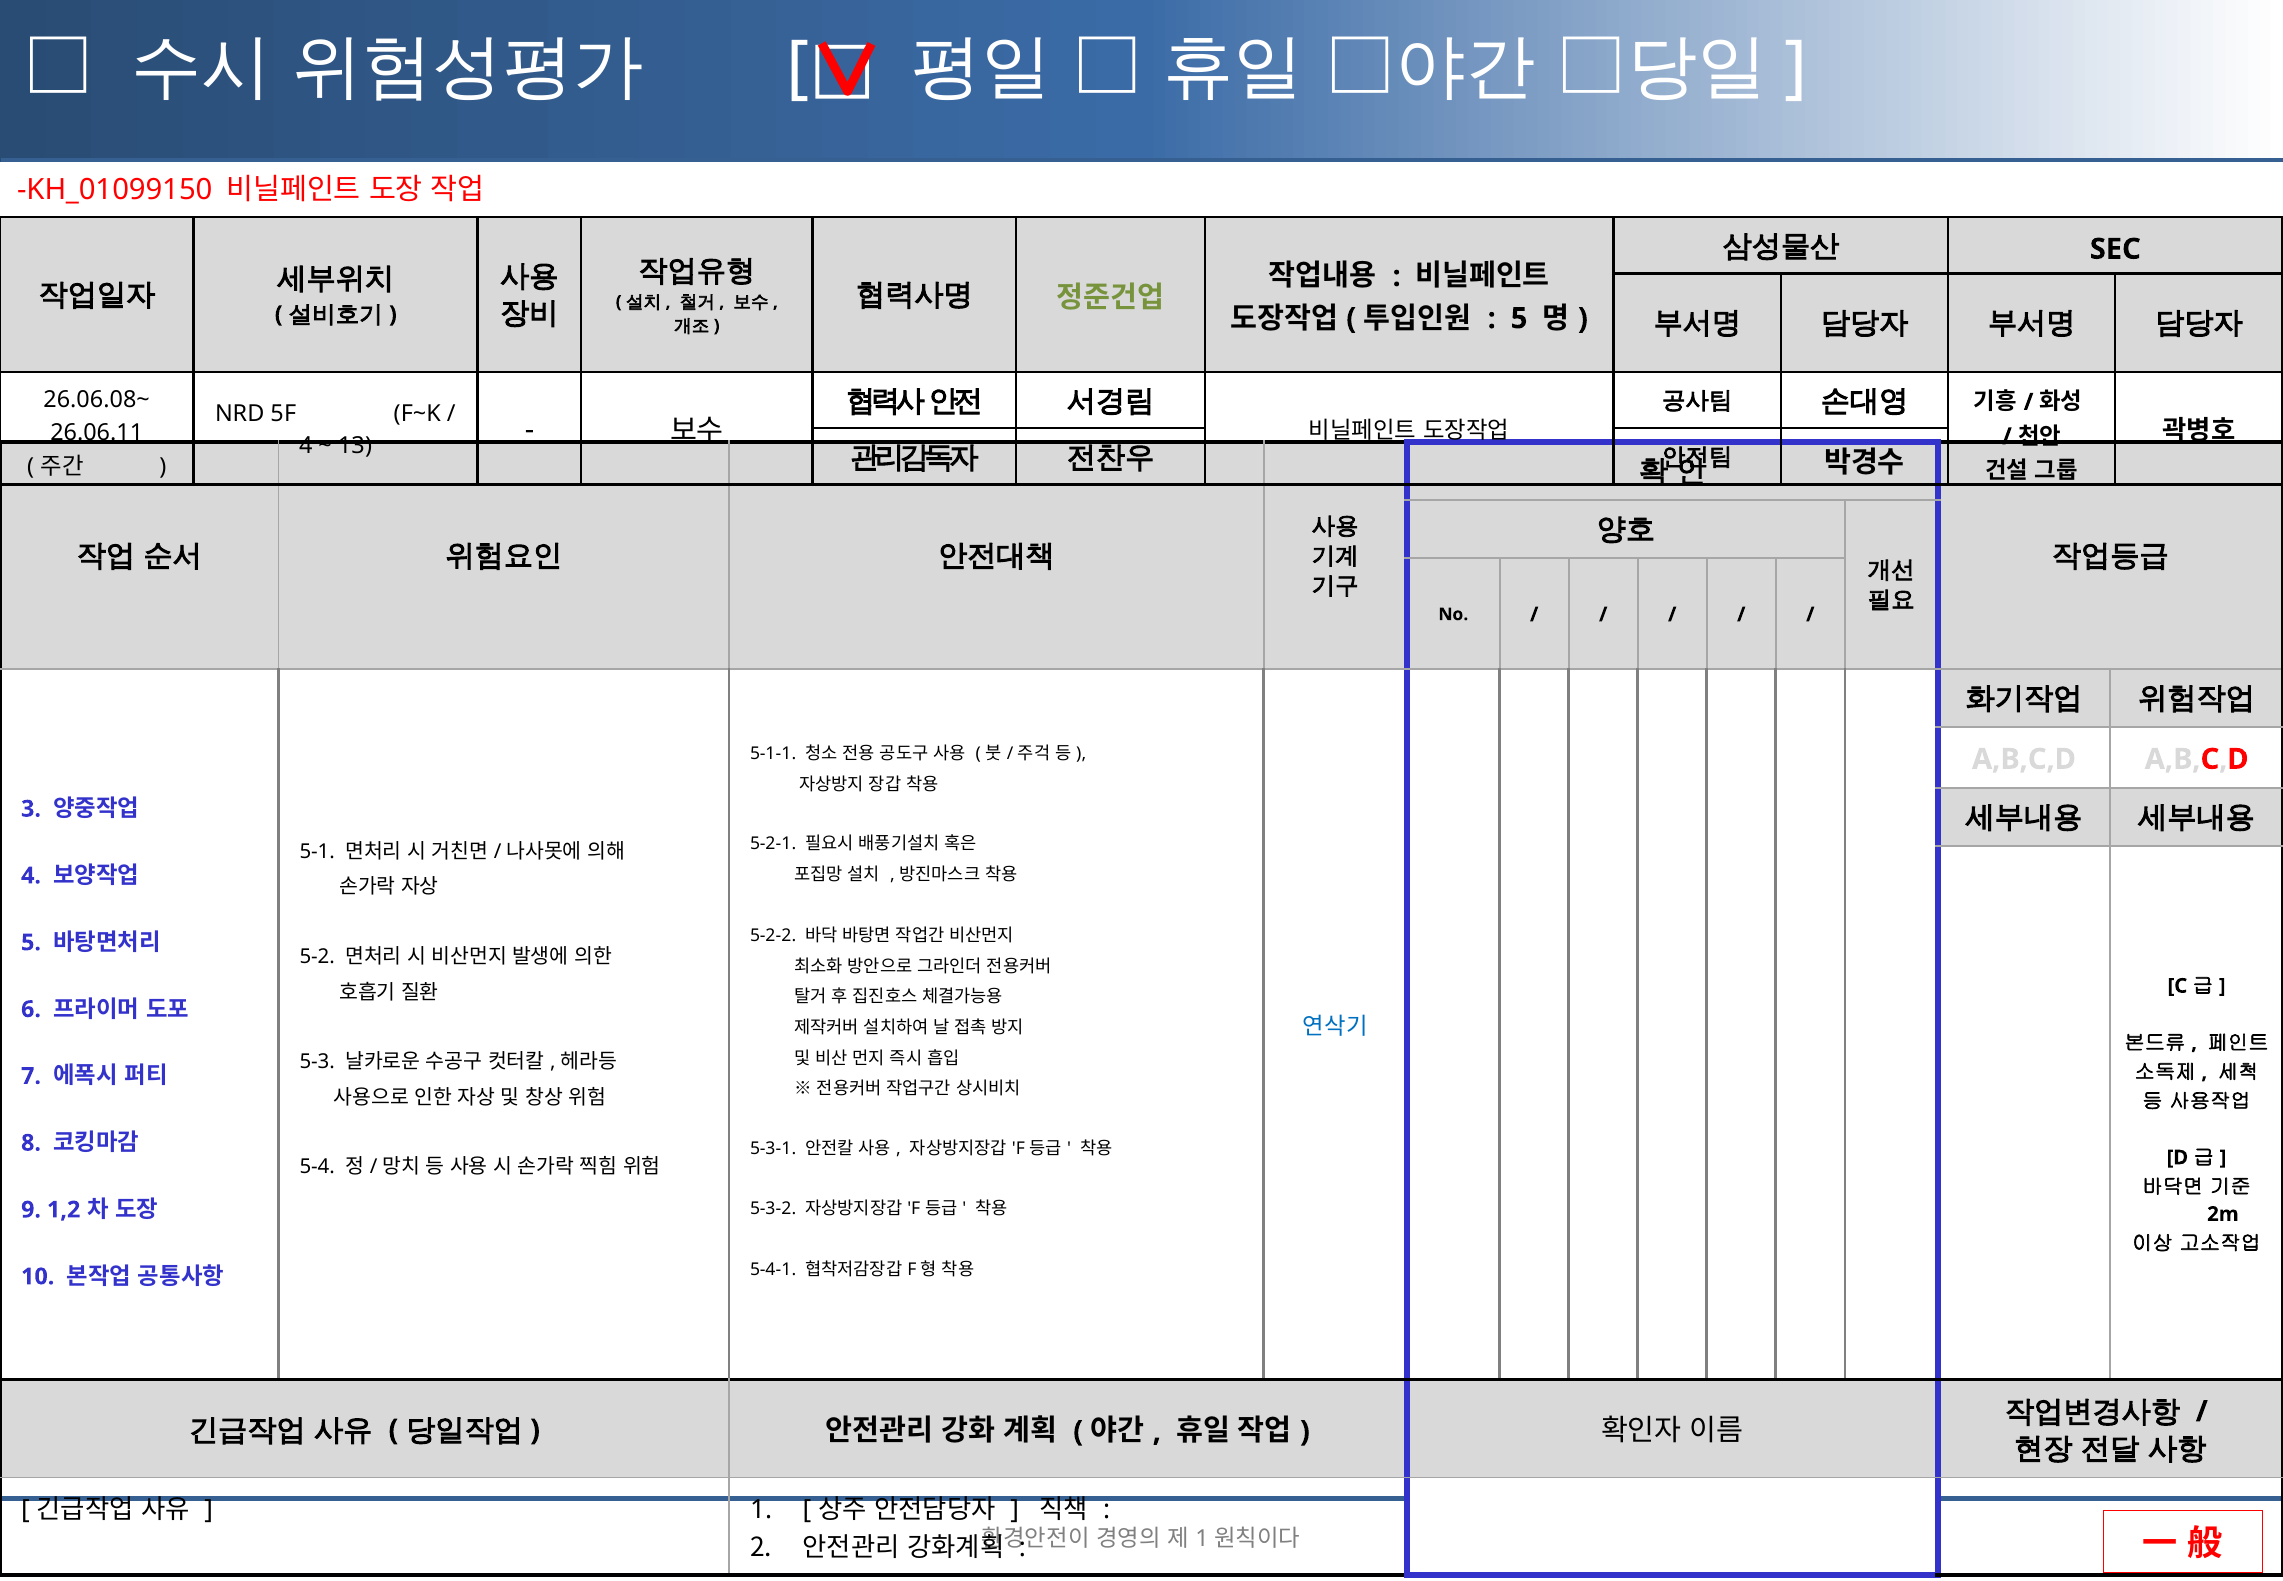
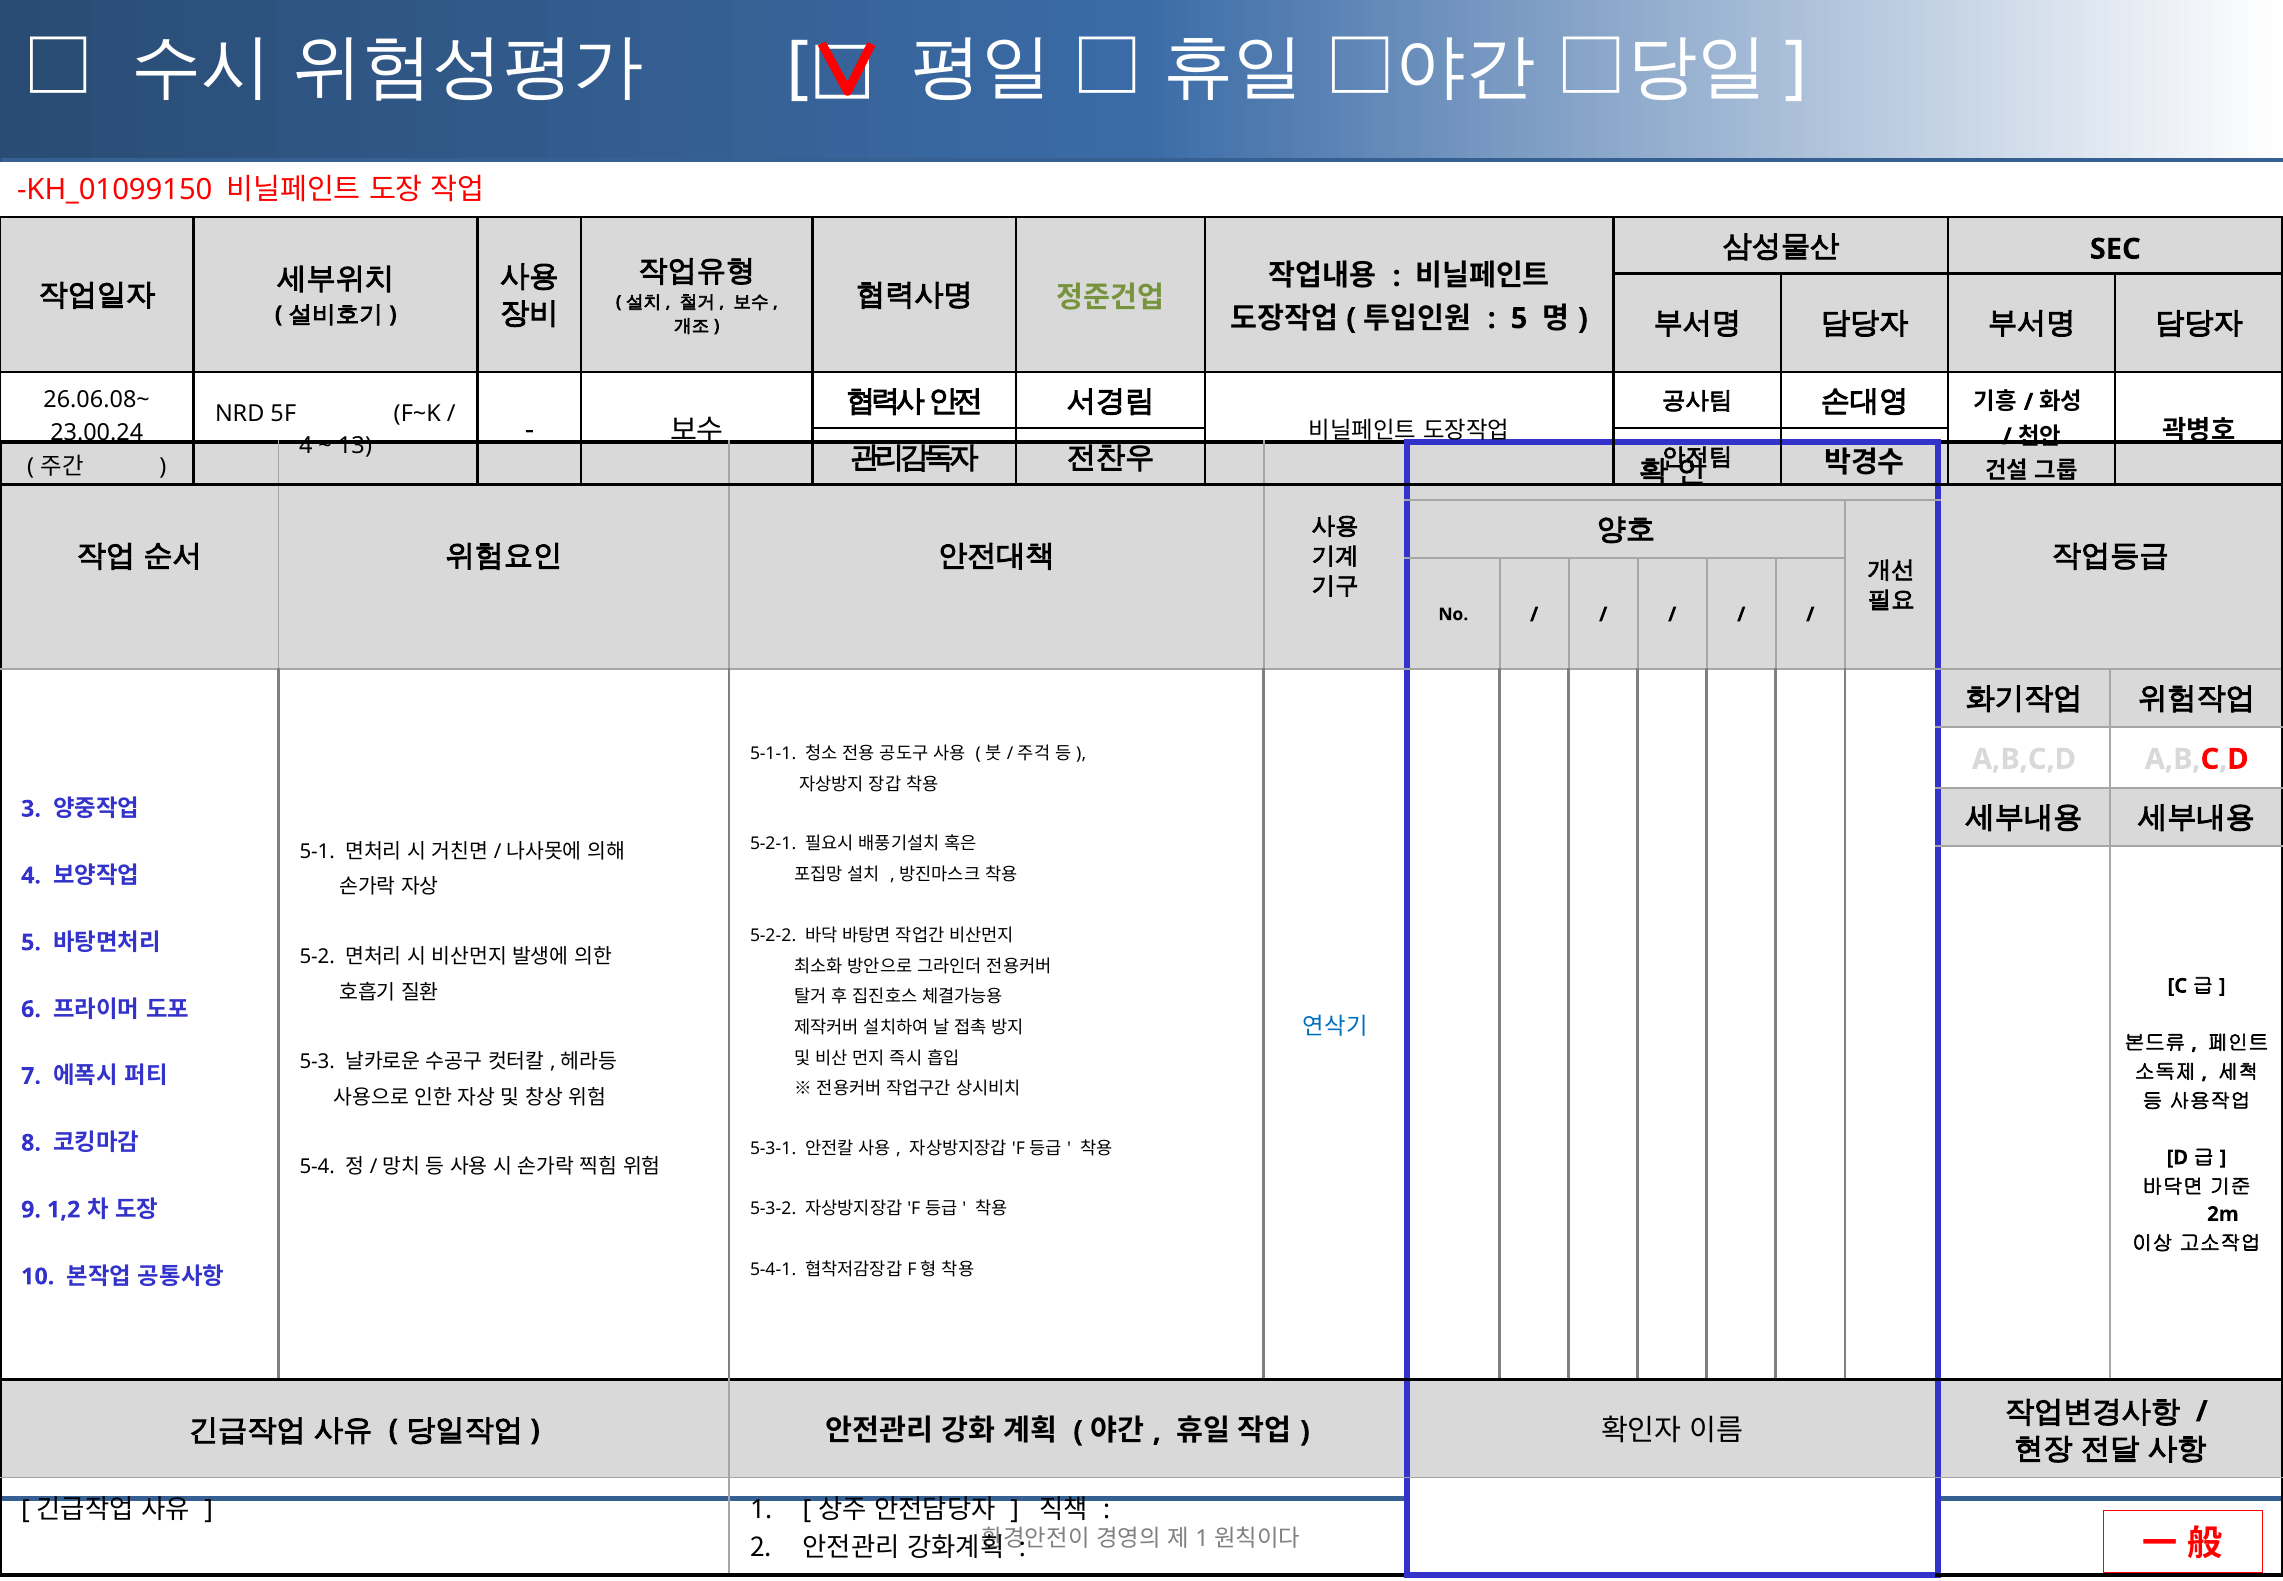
26.06.11: 26.06.11 -> 23.00.24 (97, 432)
